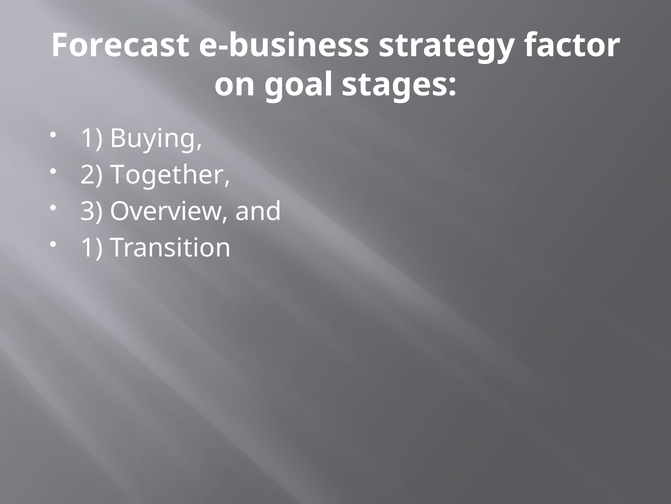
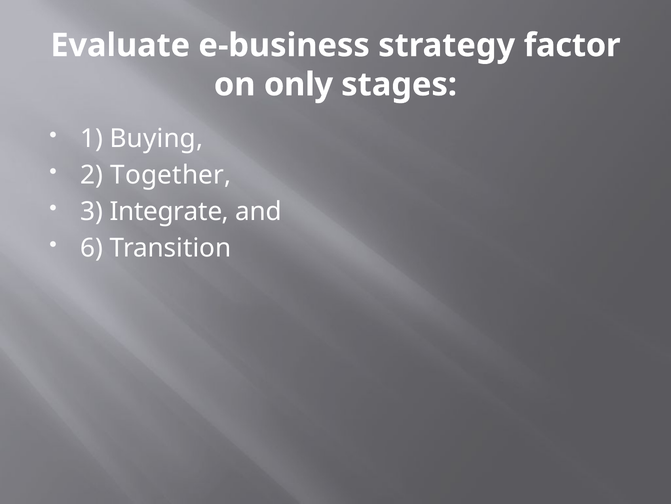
Forecast: Forecast -> Evaluate (120, 45)
goal: goal -> only (299, 84)
Overview: Overview -> Integrate (169, 211)
1: 1 -> 6 (92, 248)
